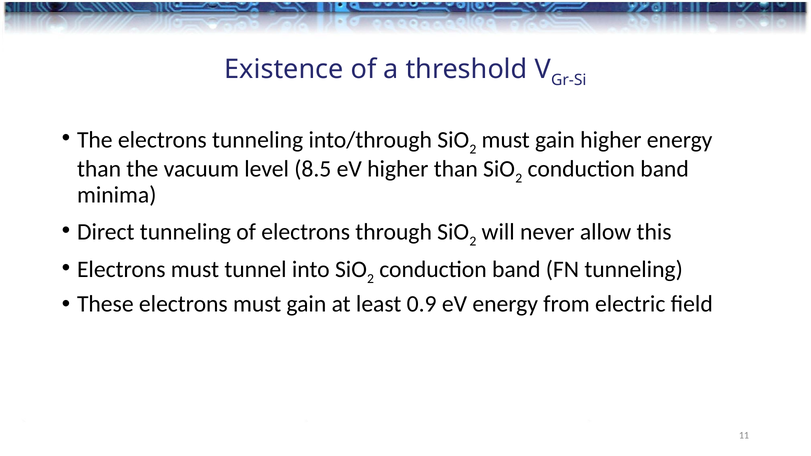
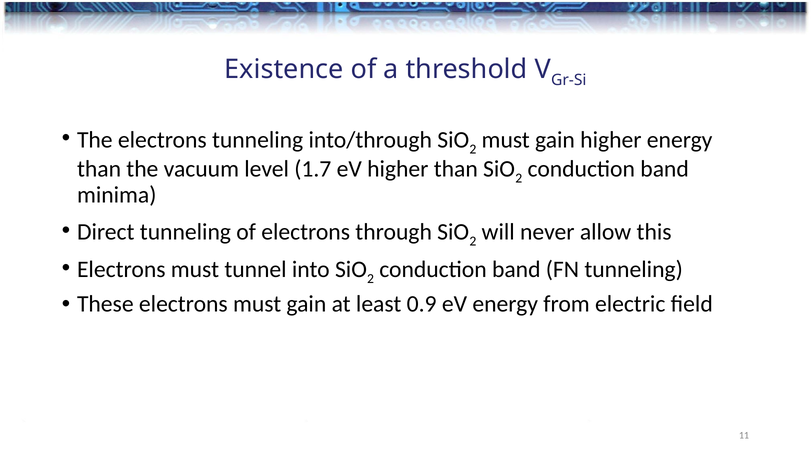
8.5: 8.5 -> 1.7 (313, 169)
